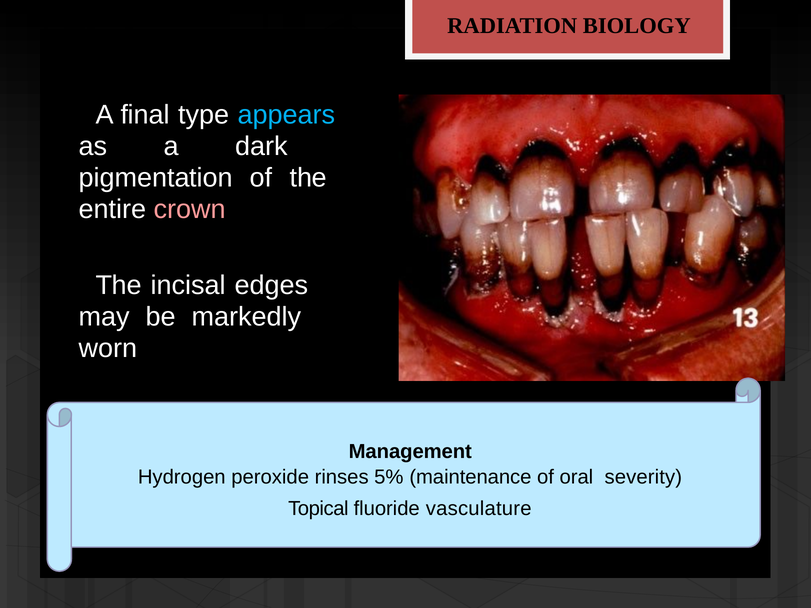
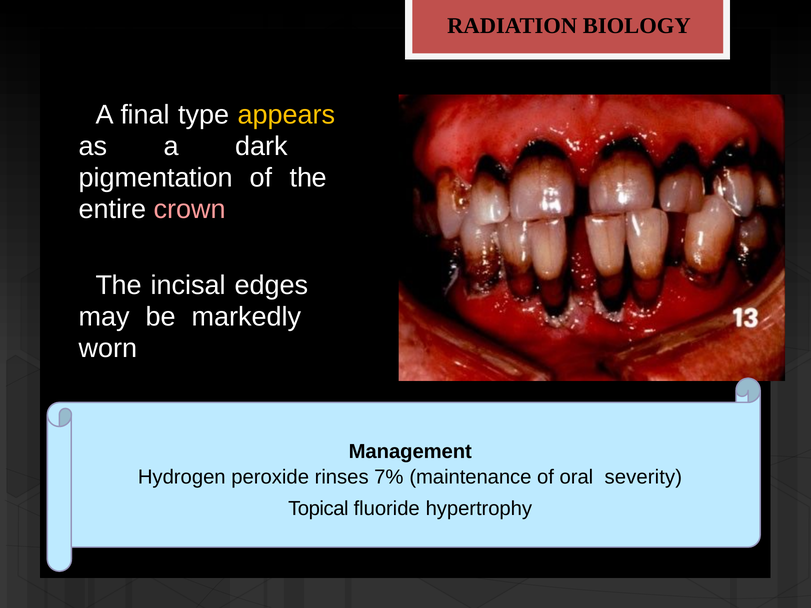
appears colour: light blue -> yellow (287, 115)
5%: 5% -> 7% (389, 477)
vasculature: vasculature -> hypertrophy (479, 509)
